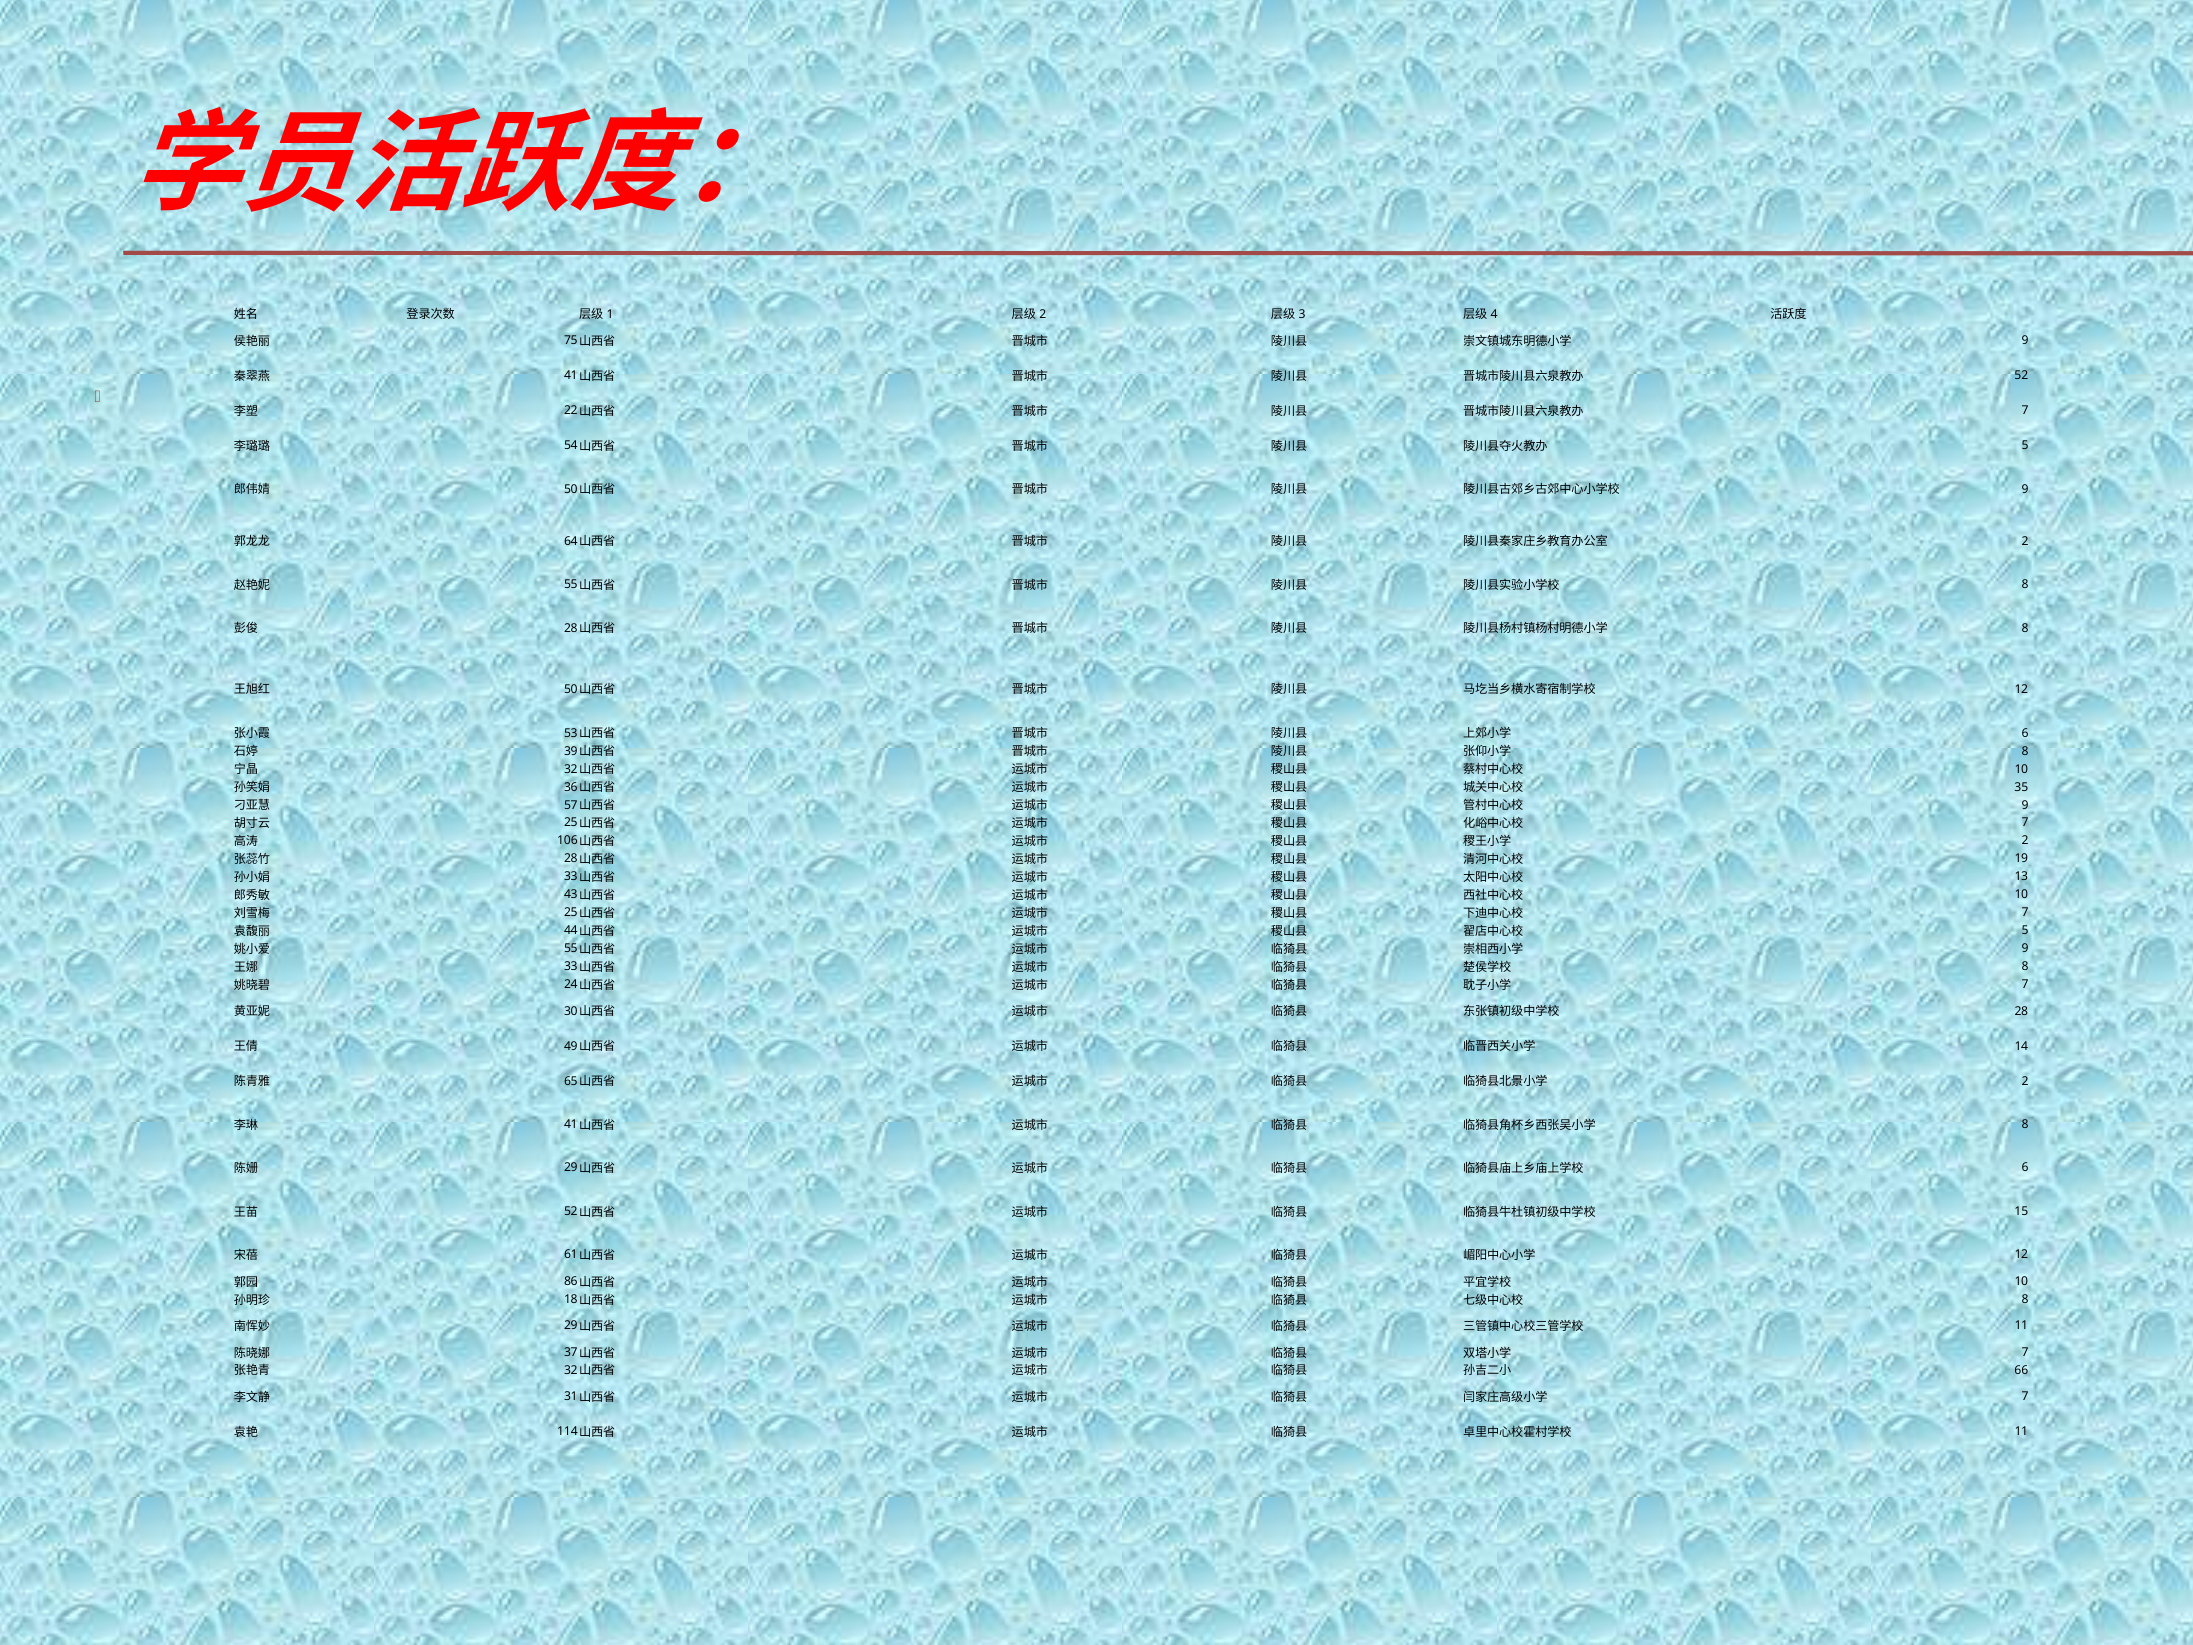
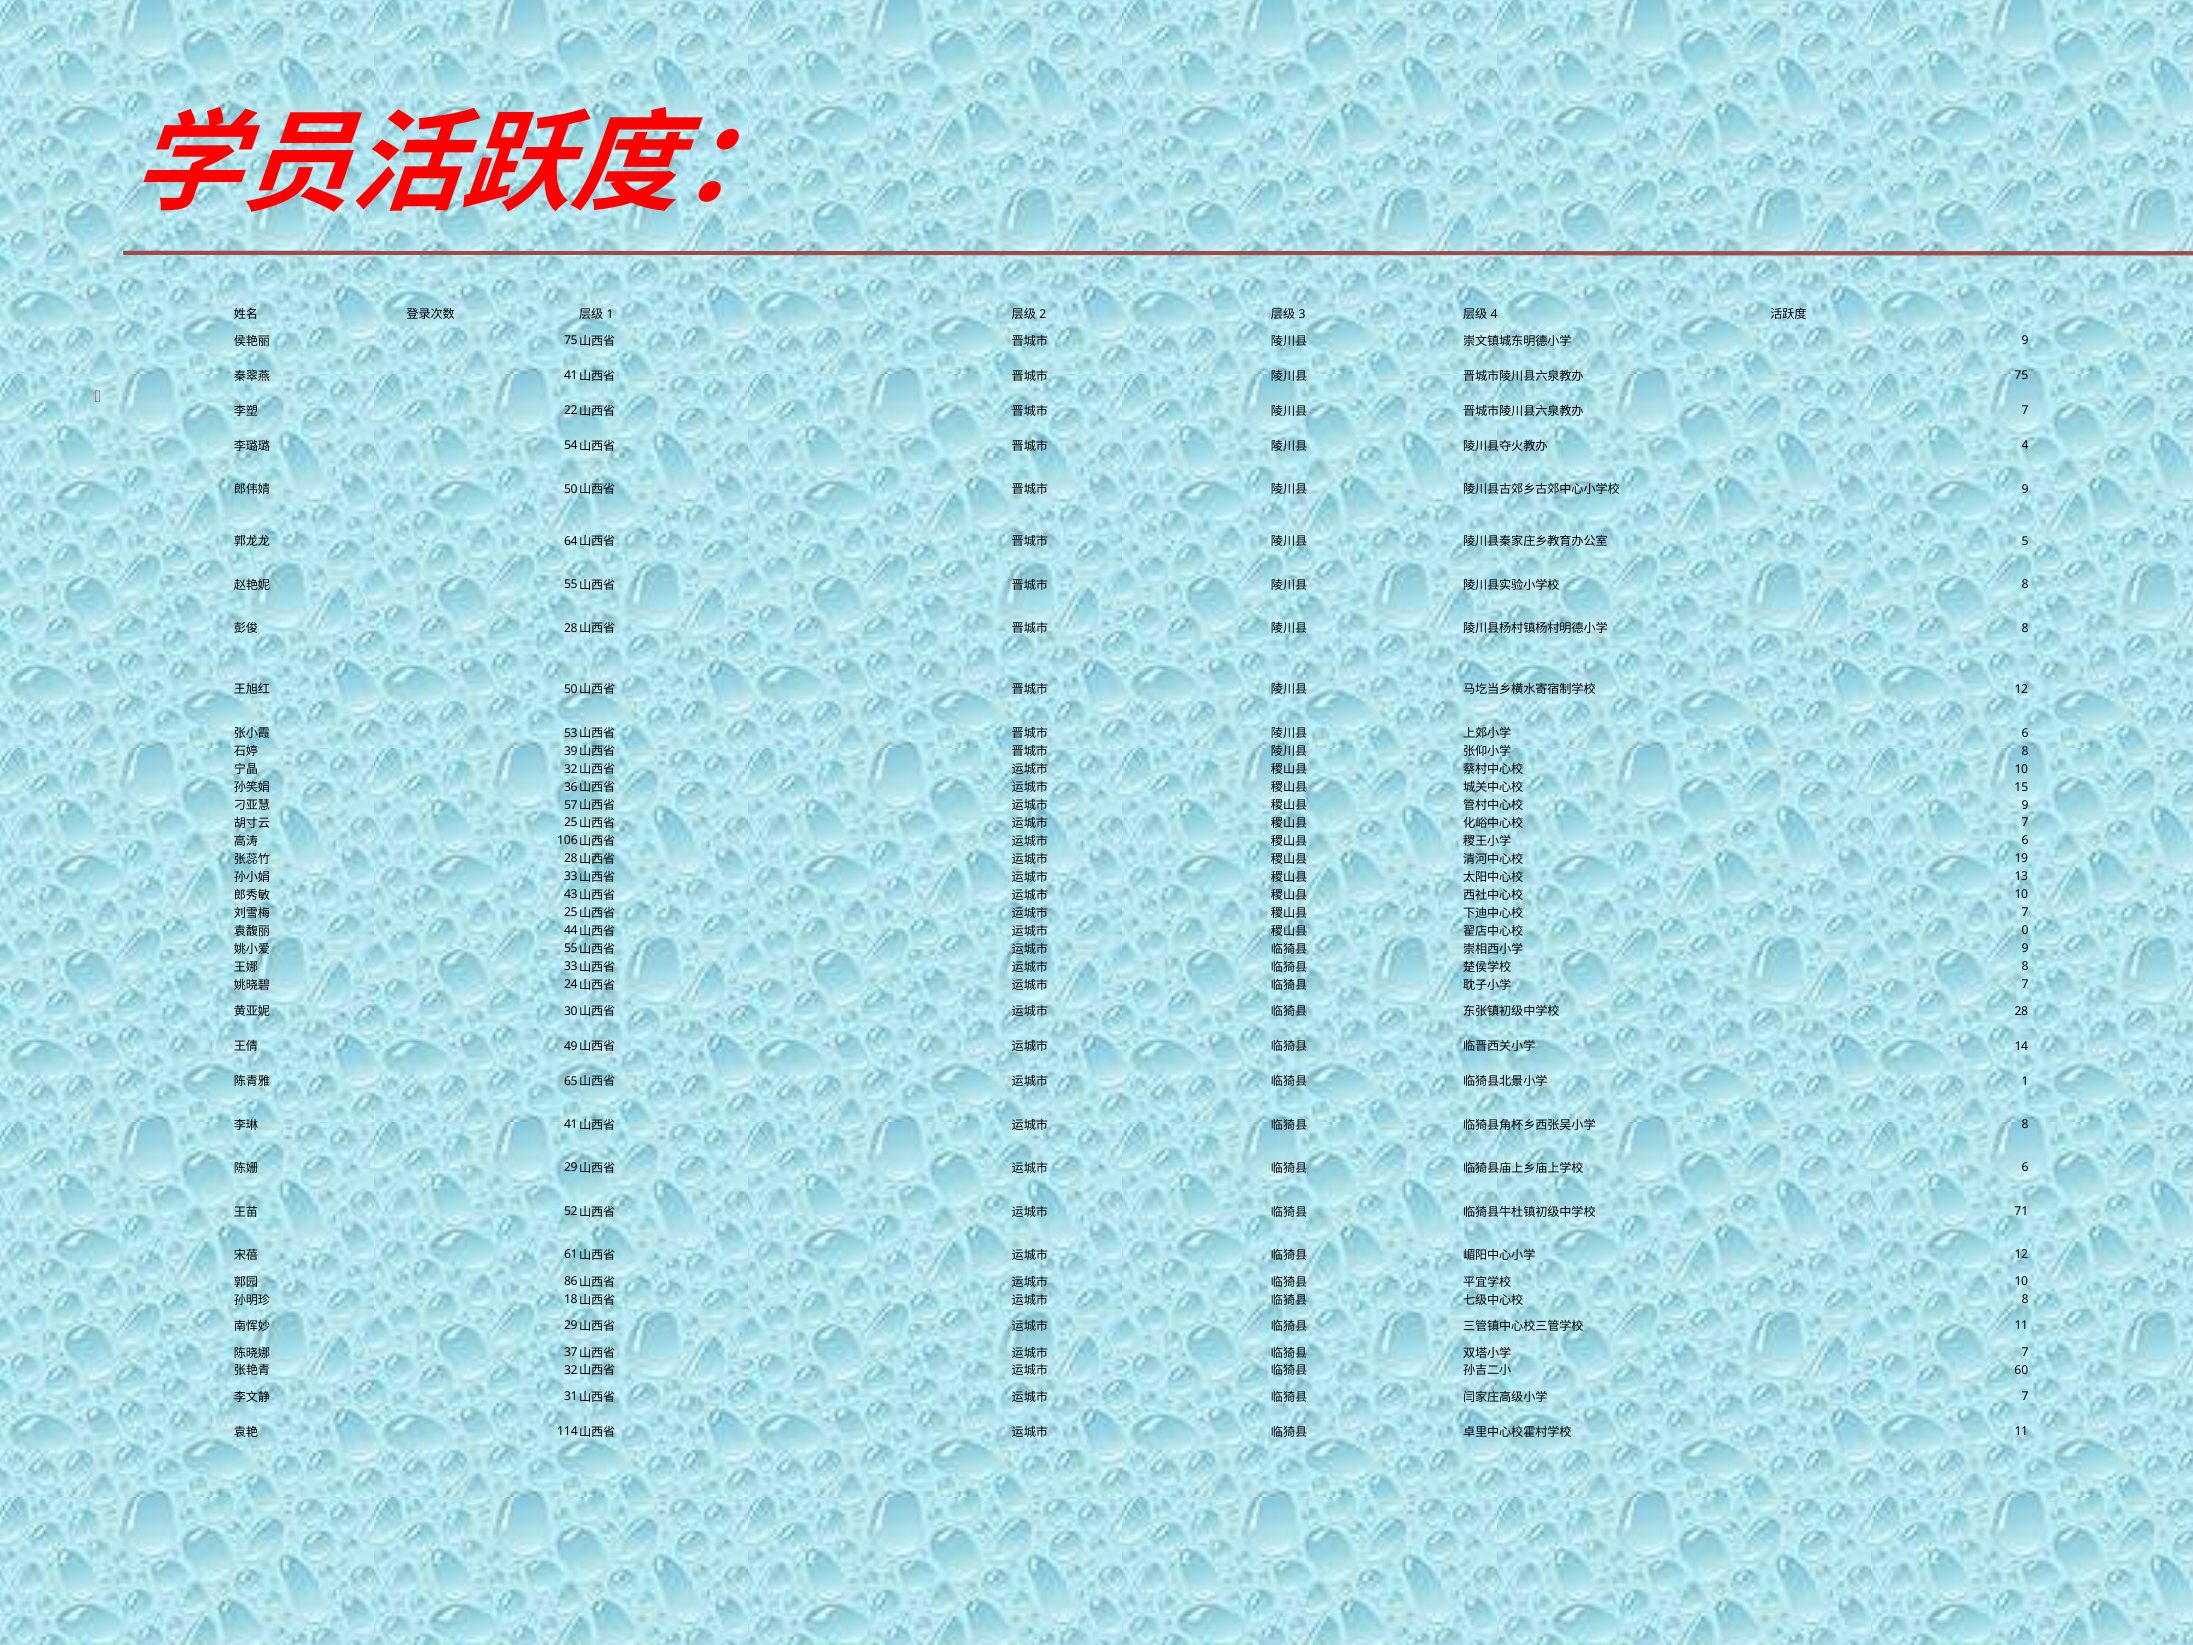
52: 52 -> 75 (2021, 376)
5: 5 -> 4 (2025, 445)
2: 2 -> 5 (2025, 541)
35: 35 -> 15 (2021, 787)
2: 2 -> 6 (2025, 841)
5: 5 -> 0 (2025, 931)
2: 2 -> 1 (2025, 1081)
15: 15 -> 71 (2021, 1211)
66: 66 -> 60 (2021, 1370)
